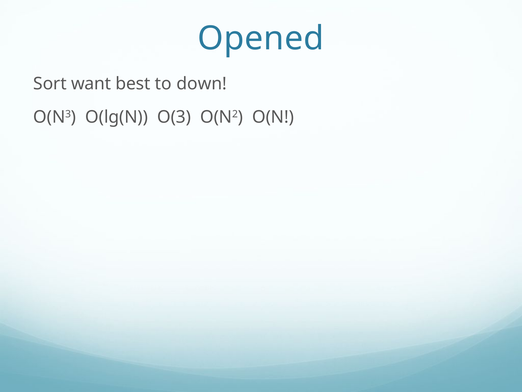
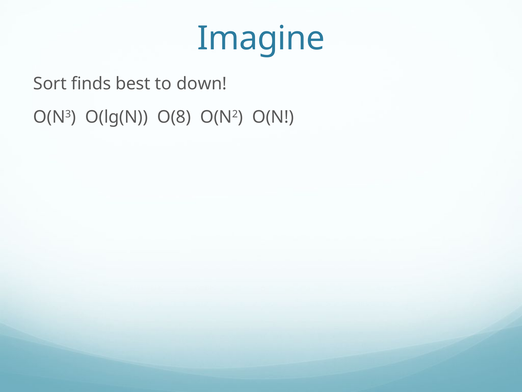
Opened: Opened -> Imagine (261, 39)
want: want -> finds (91, 83)
O(3: O(3 -> O(8 (174, 117)
